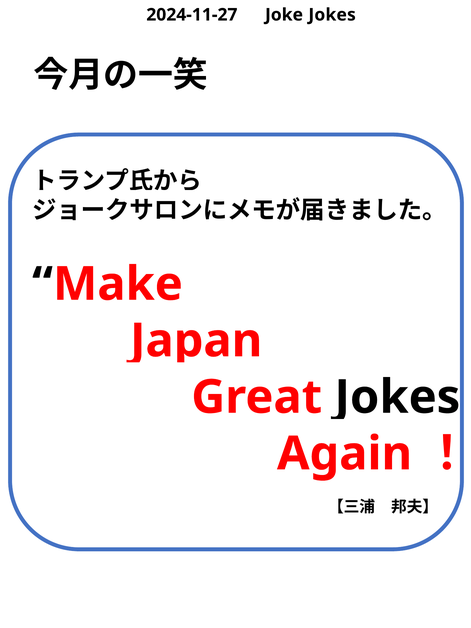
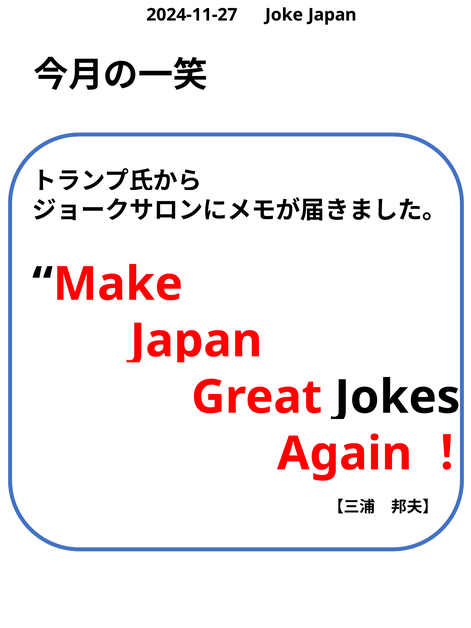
Joke Jokes: Jokes -> Japan (332, 15)
